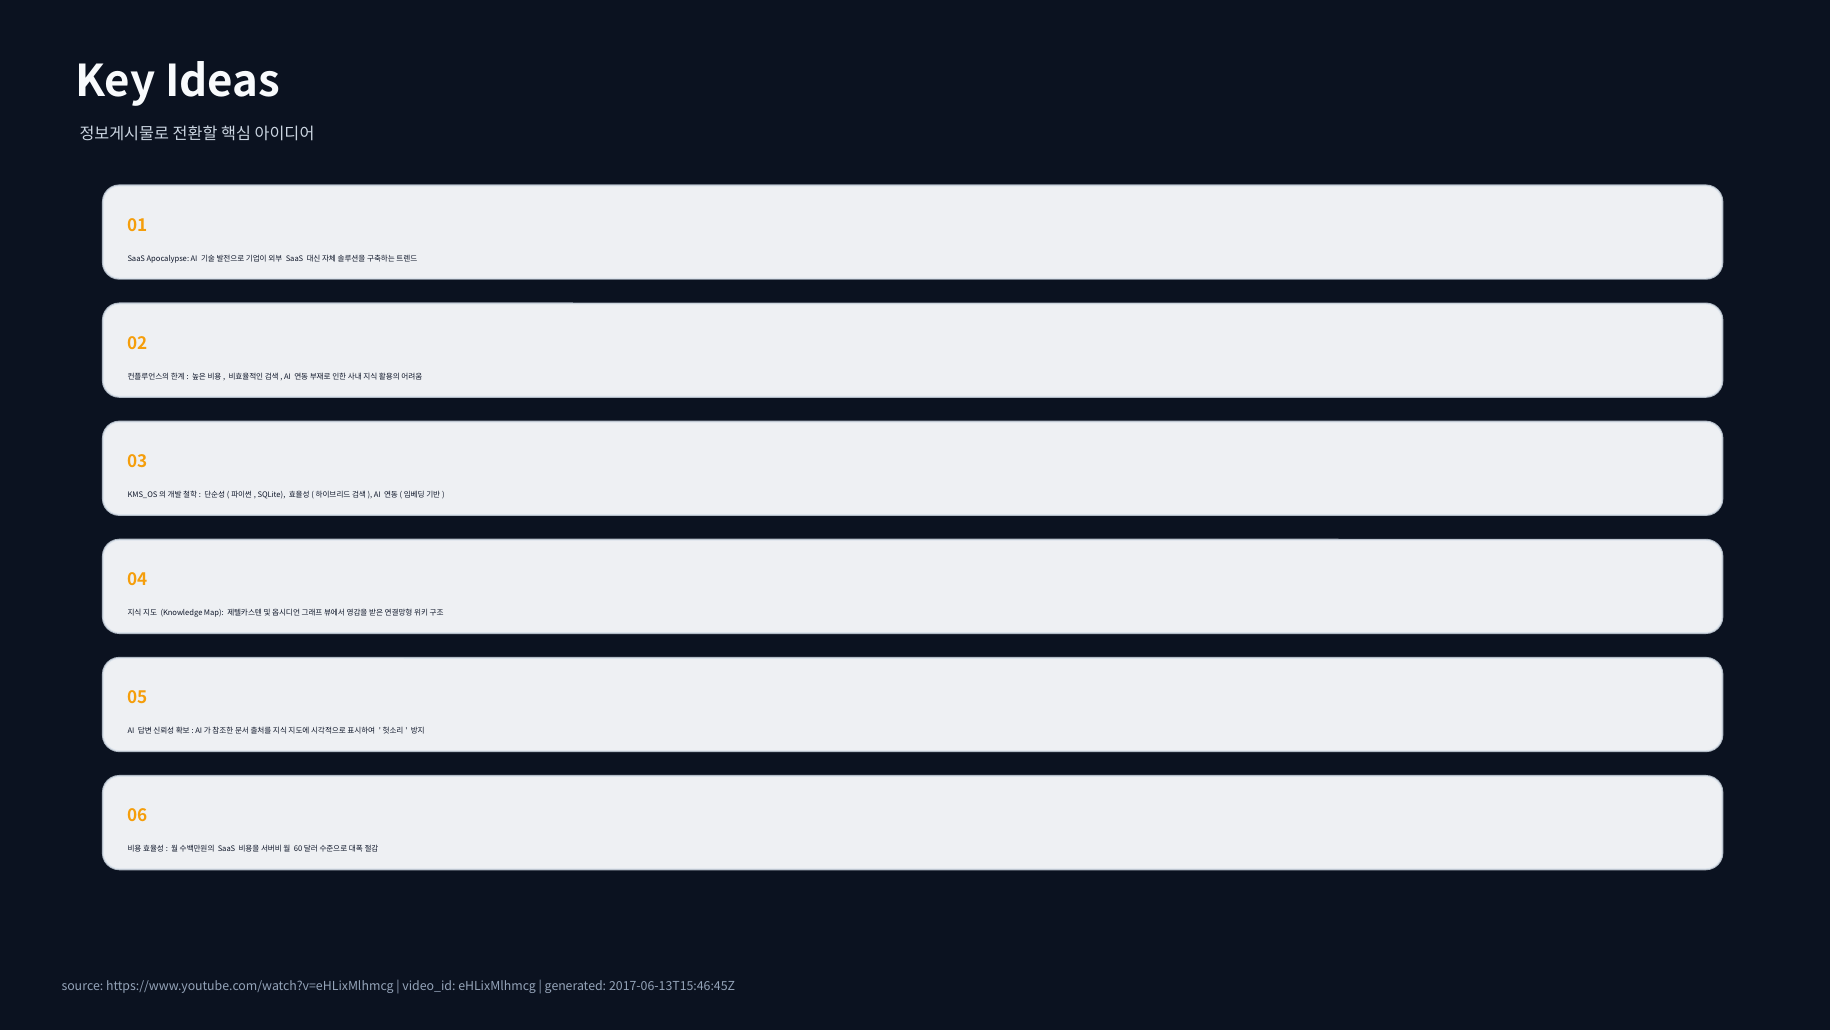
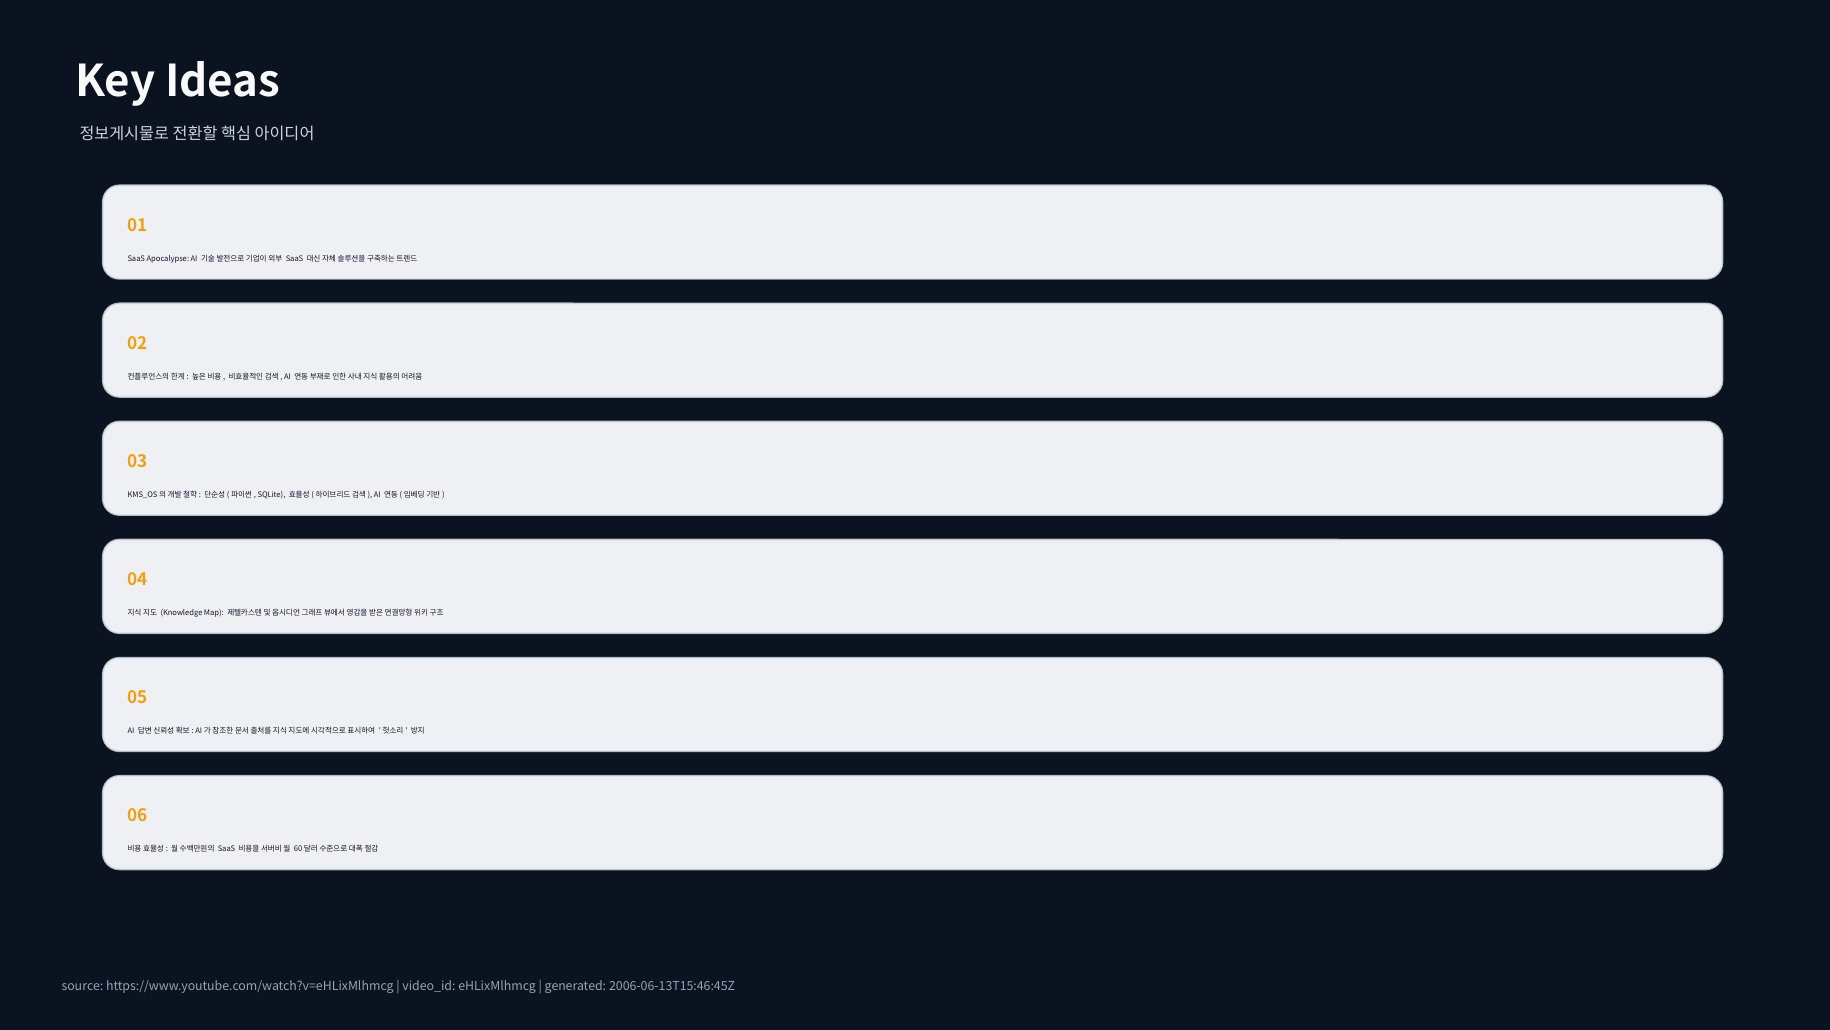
2017-06-13T15:46:45Z: 2017-06-13T15:46:45Z -> 2006-06-13T15:46:45Z (672, 986)
